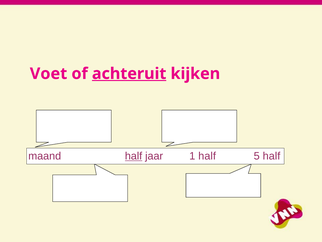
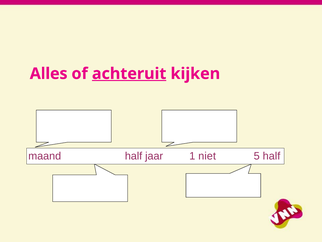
Voet: Voet -> Alles (49, 74)
half underline: present -> none (134, 156)
1 half: half -> niet (207, 156)
